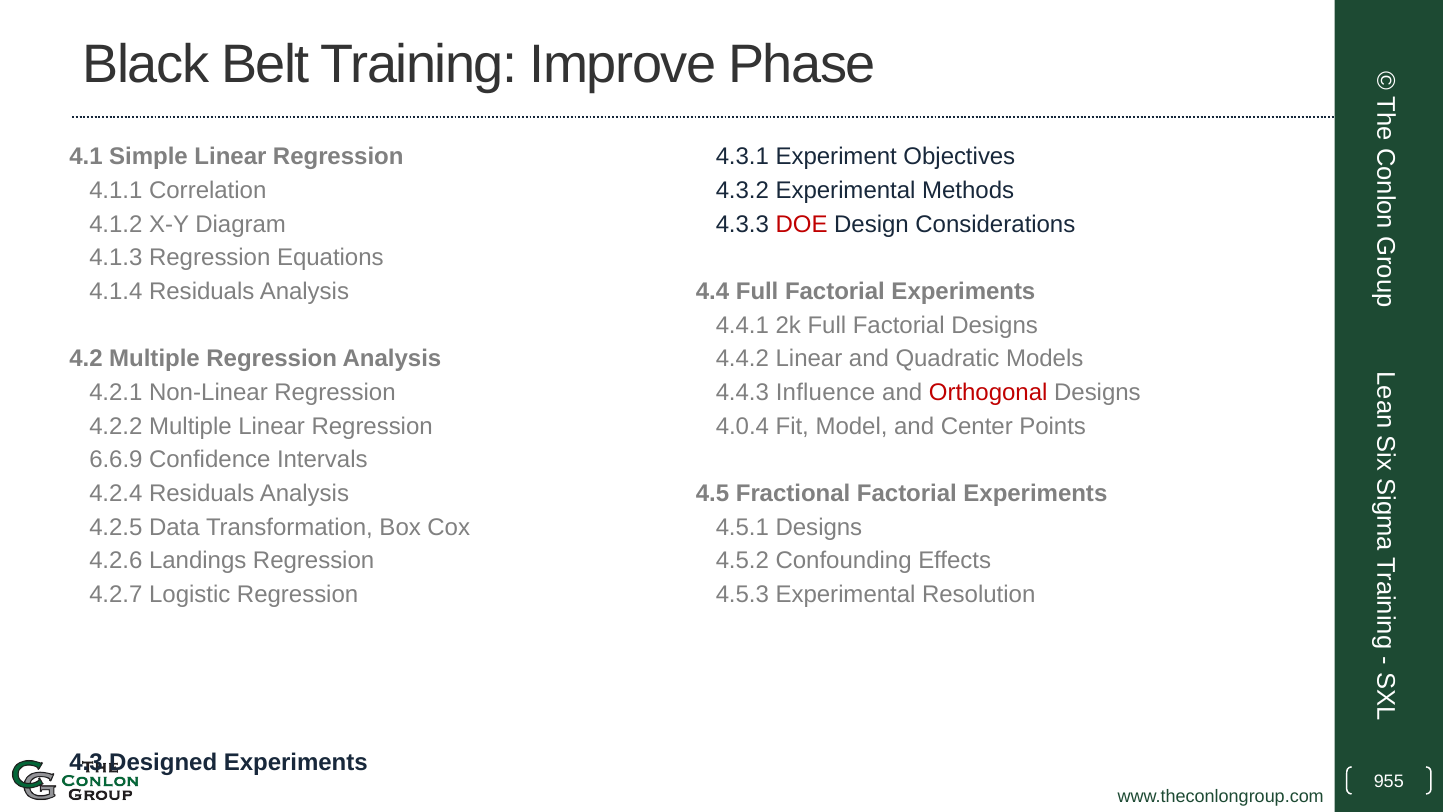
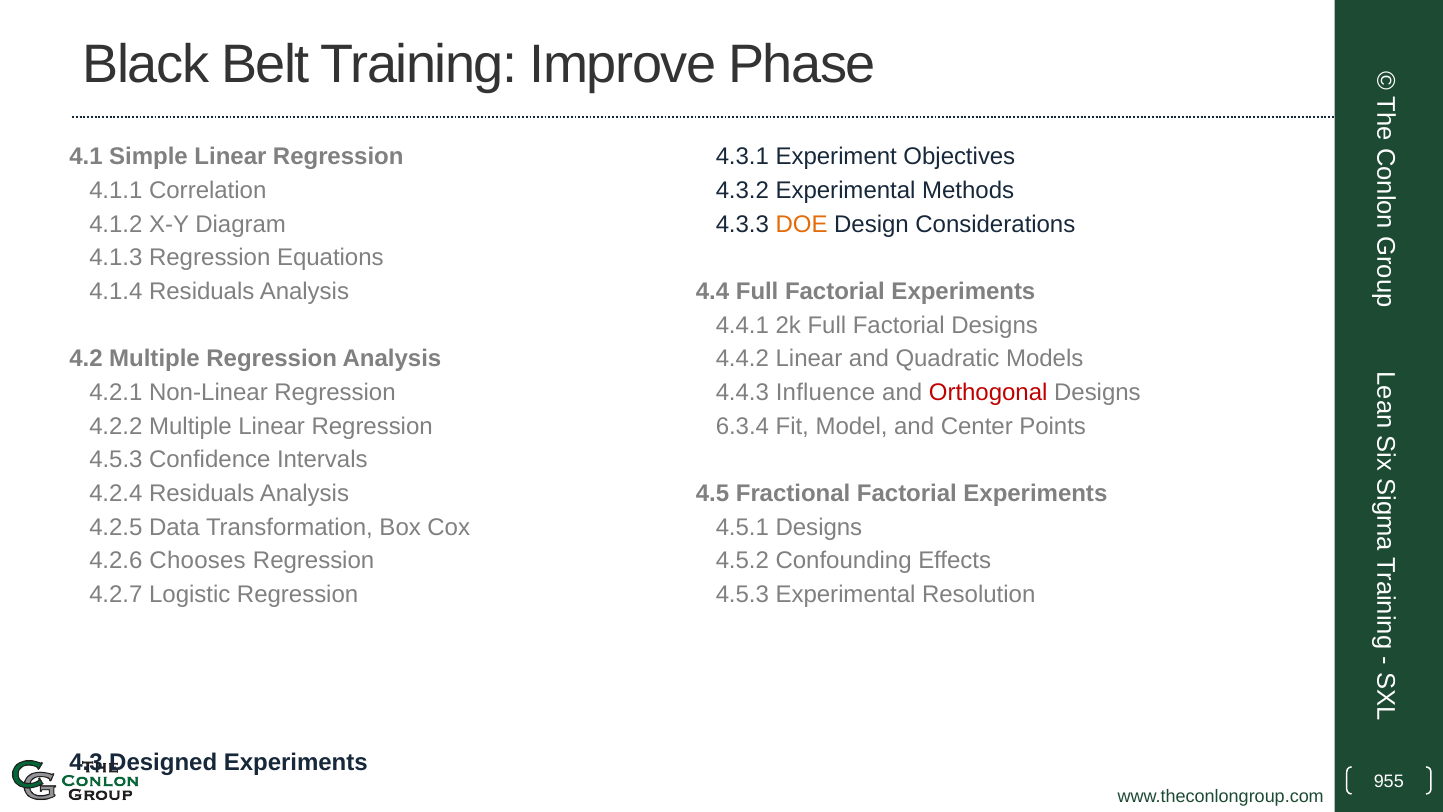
DOE colour: red -> orange (802, 224)
4.0.4: 4.0.4 -> 6.3.4 (742, 426)
6.6.9: 6.6.9 -> 4.5.3 (116, 460)
Landings: Landings -> Chooses (198, 561)
